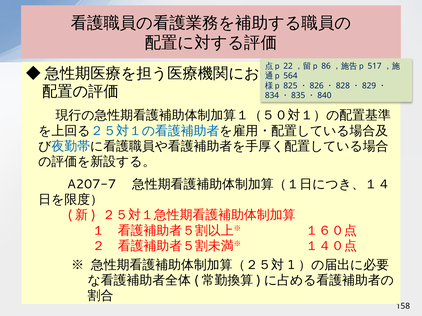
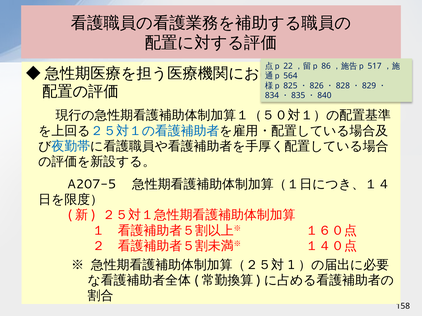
A207-7: A207-7 -> A207-5 (92, 184)
